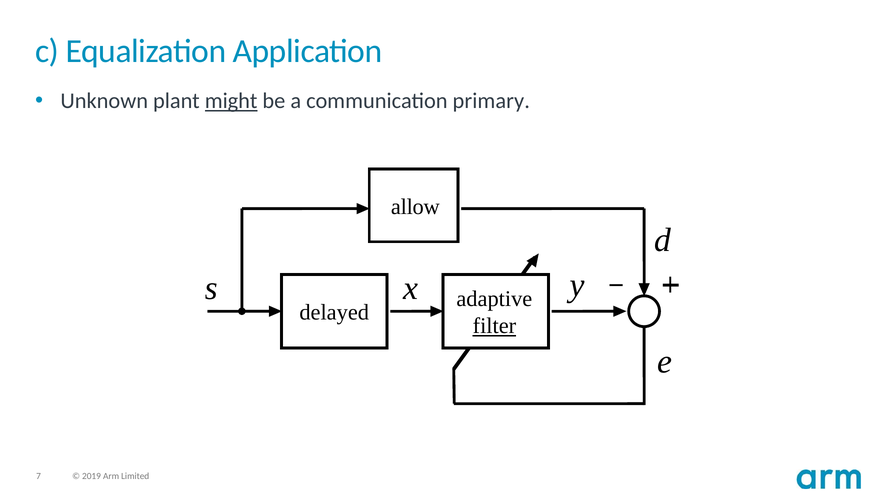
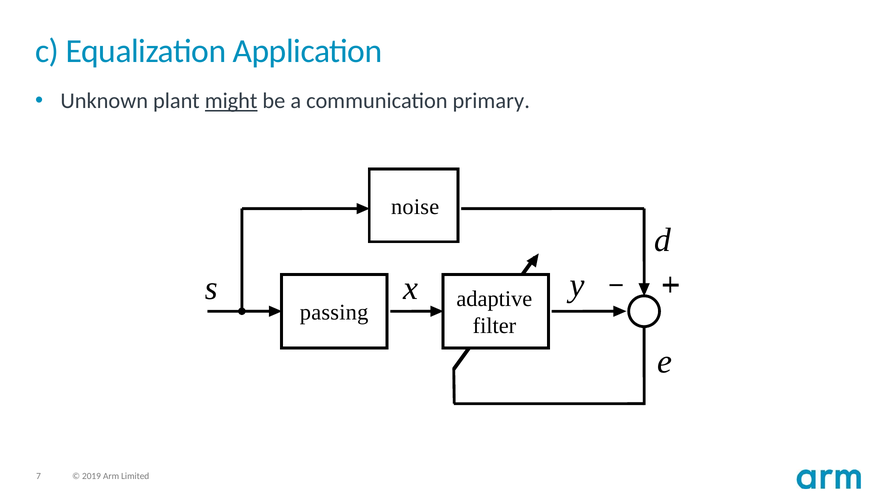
allow: allow -> noise (415, 207)
delayed: delayed -> passing (334, 312)
filter underline: present -> none (494, 326)
